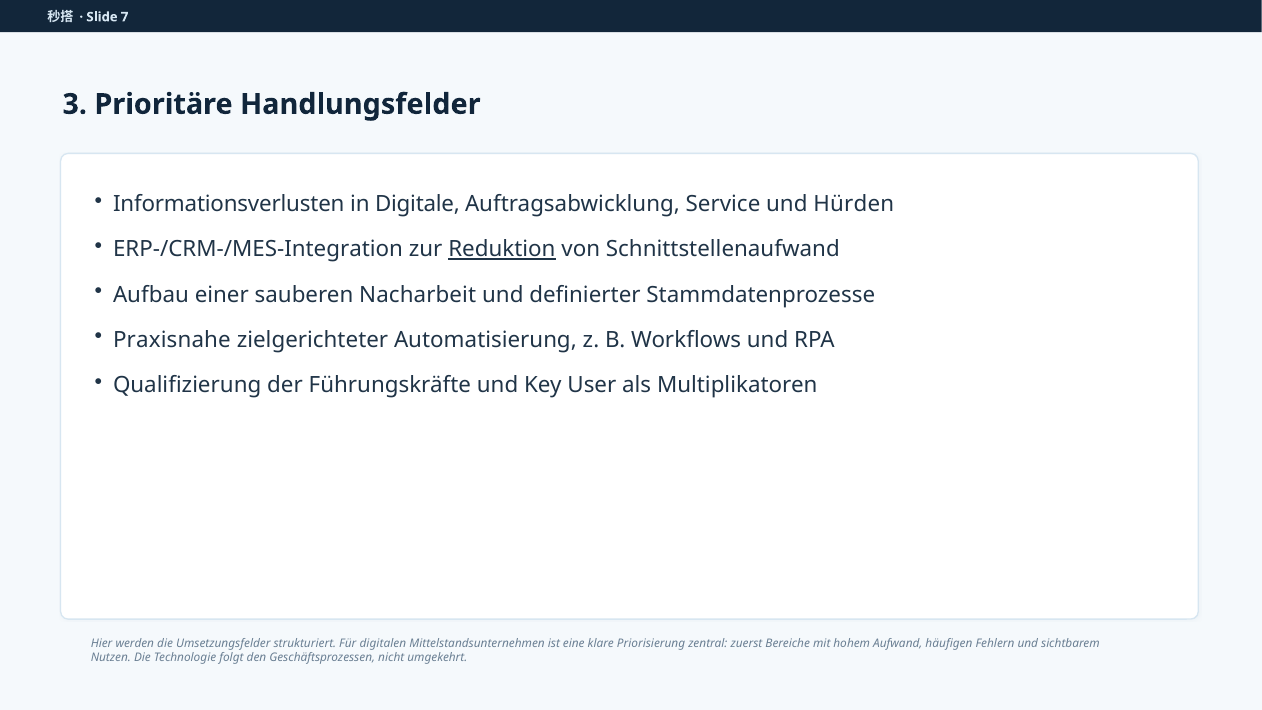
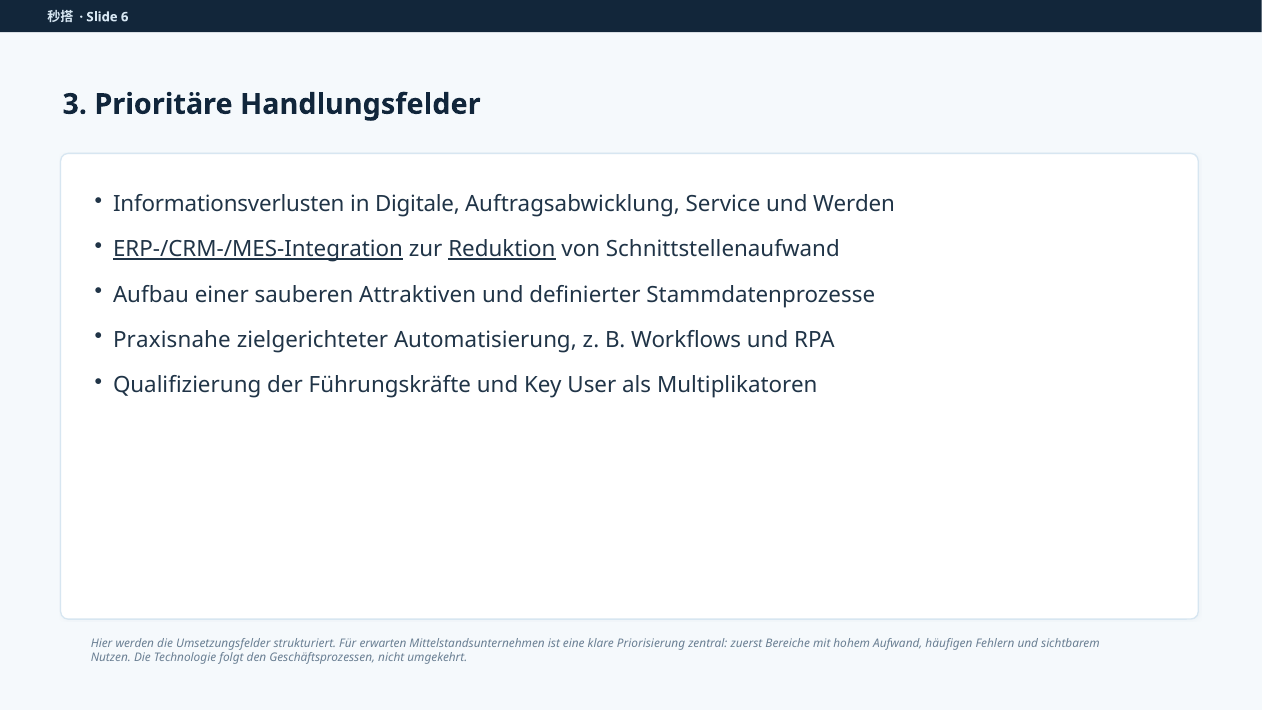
7: 7 -> 6 (125, 17)
und Hürden: Hürden -> Werden (854, 204)
ERP-/CRM-/MES-Integration underline: none -> present (258, 249)
Nacharbeit: Nacharbeit -> Attraktiven (418, 295)
digitalen: digitalen -> erwarten (383, 643)
